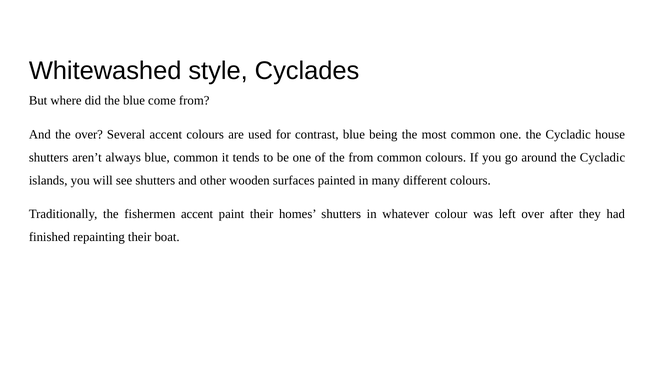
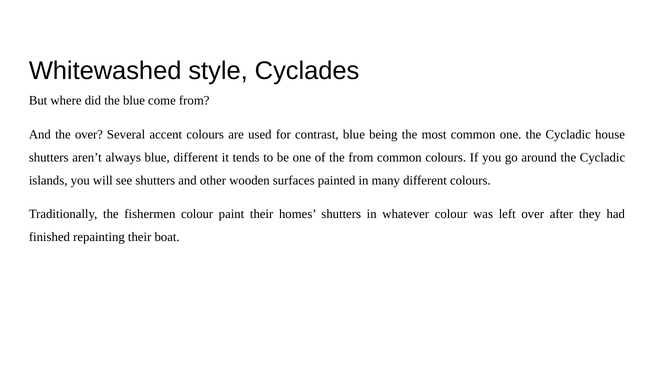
blue common: common -> different (196, 157)
fishermen accent: accent -> colour (197, 214)
